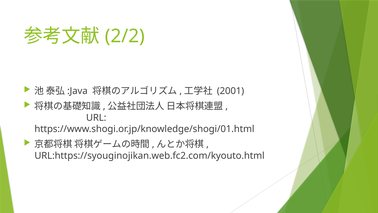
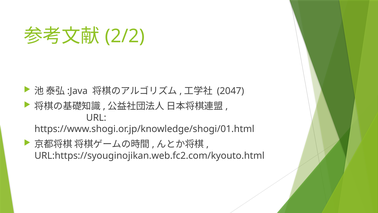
2001: 2001 -> 2047 (231, 91)
